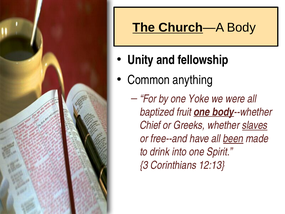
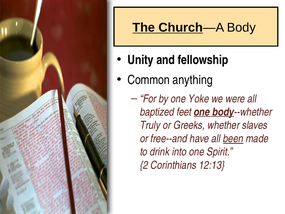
fruit: fruit -> feet (184, 112)
Chief: Chief -> Truly (150, 125)
slaves underline: present -> none (255, 125)
3: 3 -> 2 (144, 165)
